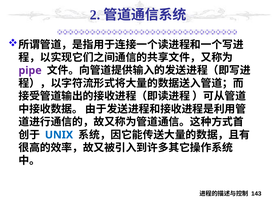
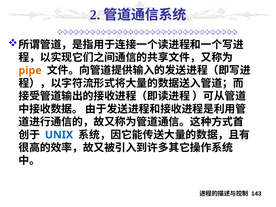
pipe colour: purple -> orange (30, 70)
